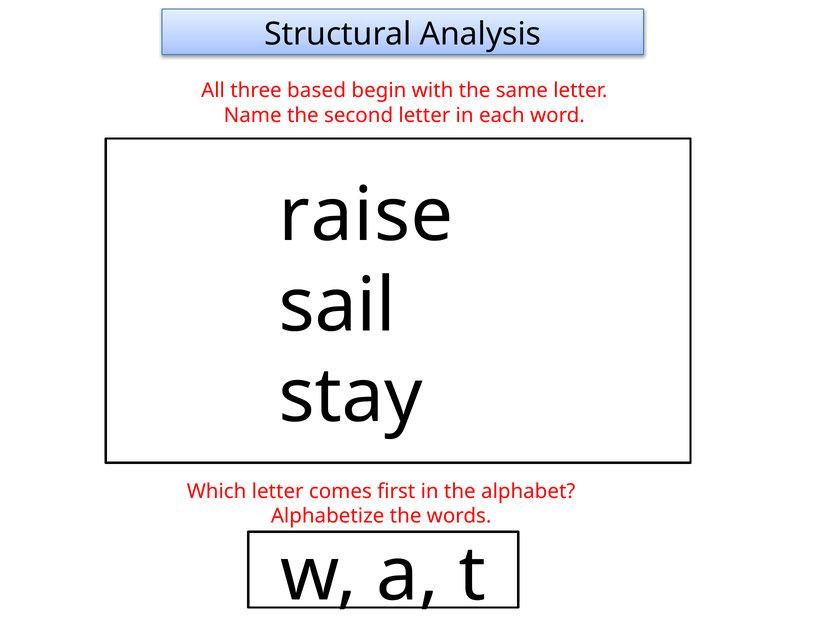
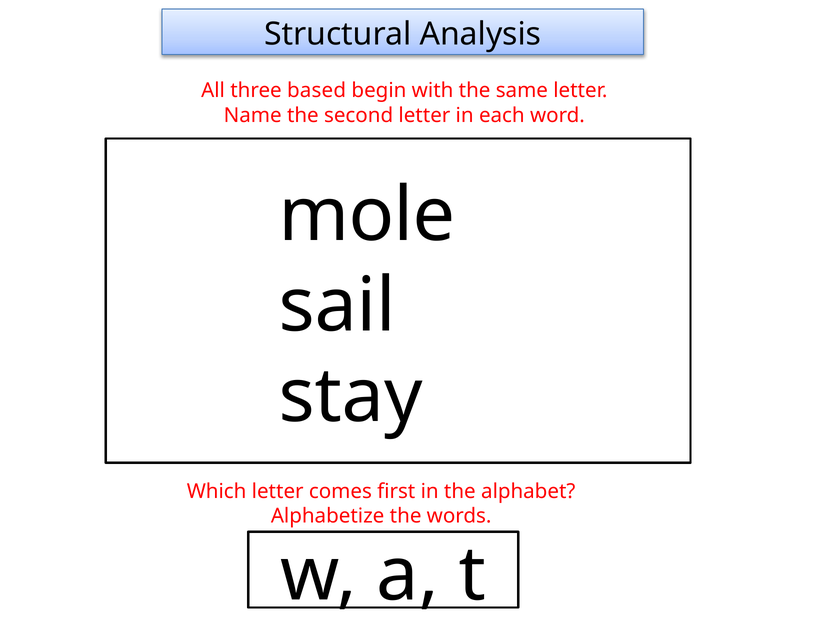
raise: raise -> mole (367, 216)
